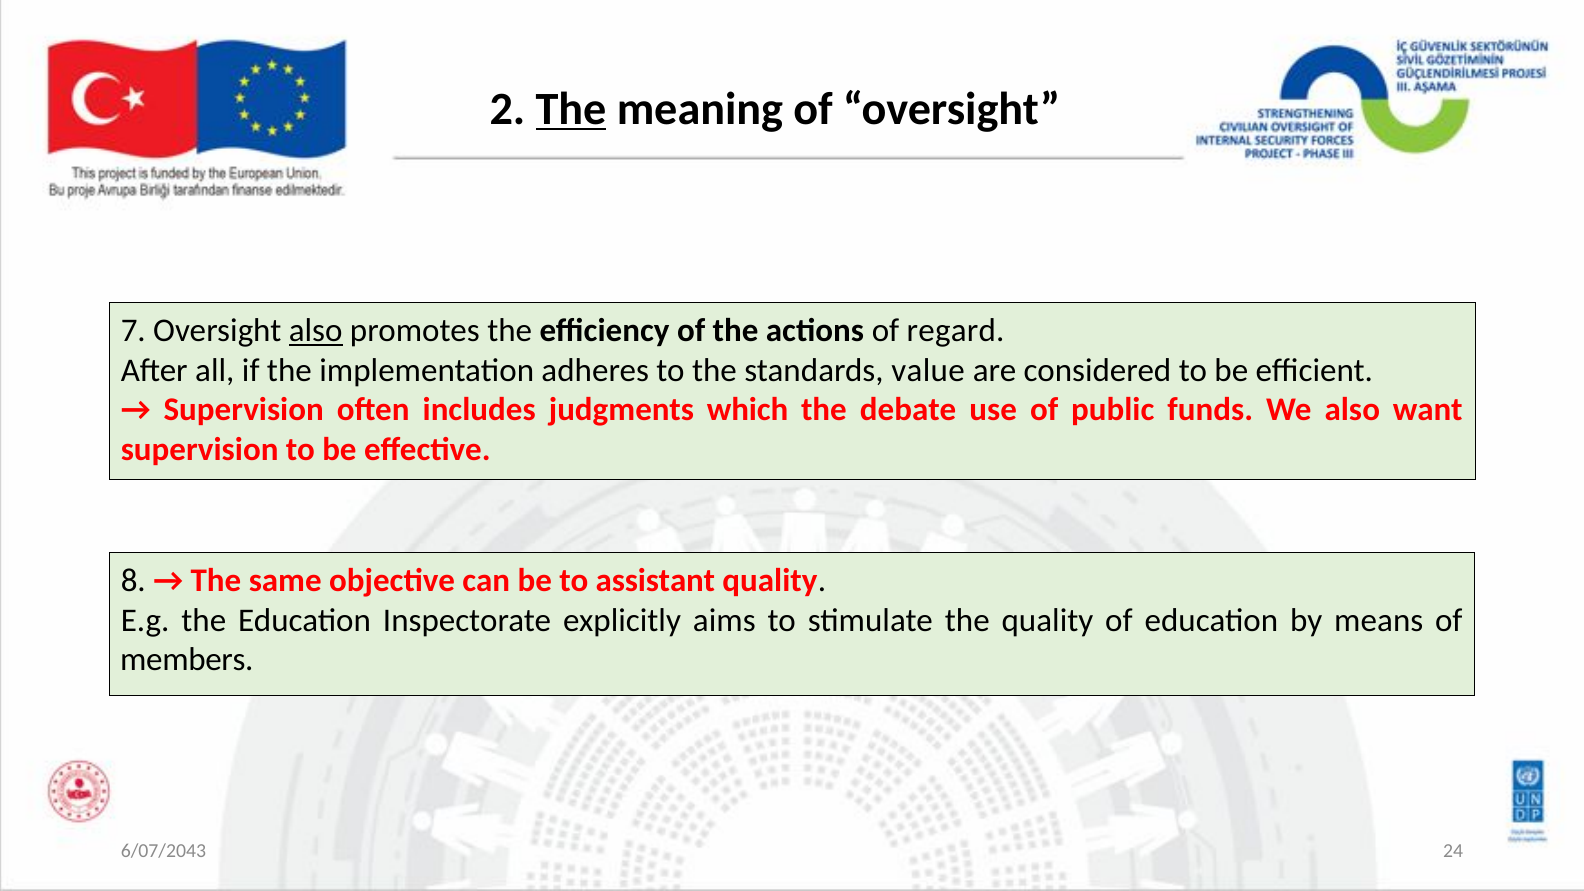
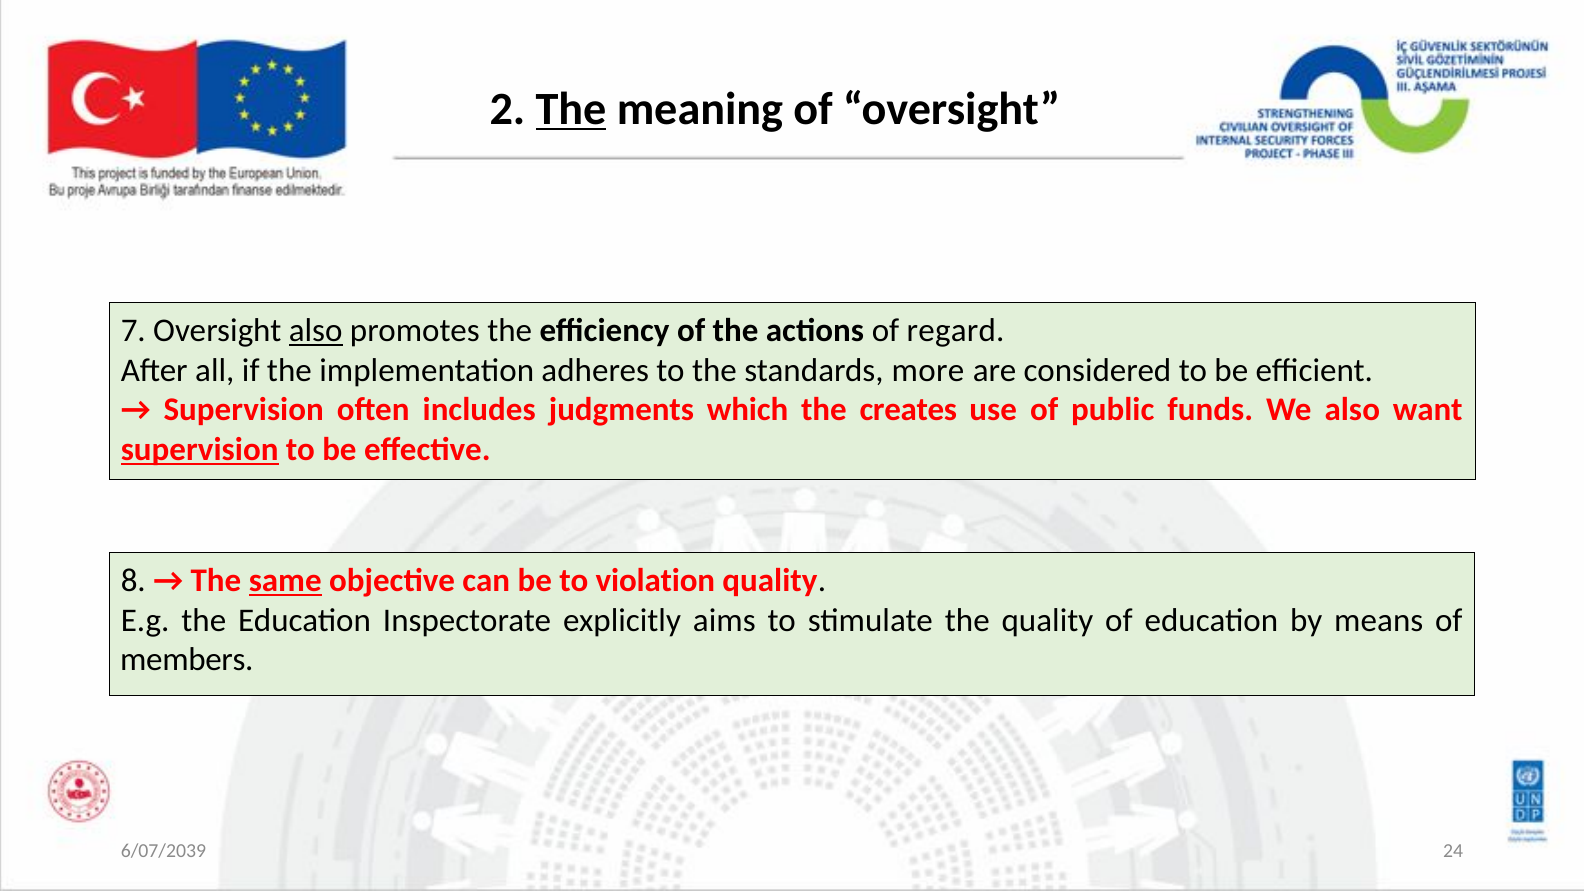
value: value -> more (928, 370)
debate: debate -> creates (908, 410)
supervision underline: none -> present (200, 450)
same underline: none -> present (285, 581)
assistant: assistant -> violation (655, 581)
6/07/2043: 6/07/2043 -> 6/07/2039 (163, 851)
